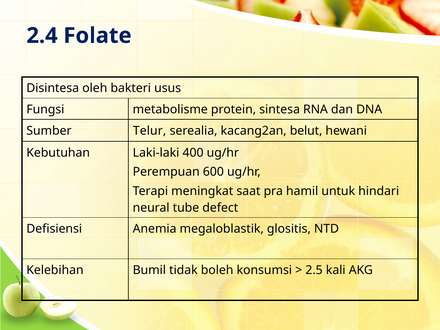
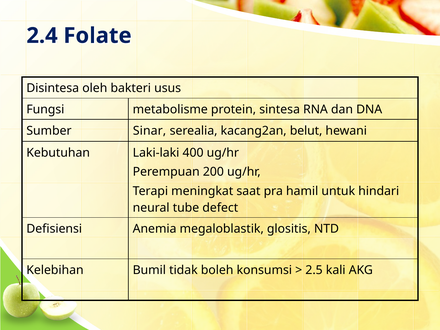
Telur: Telur -> Sinar (150, 131)
600: 600 -> 200 (213, 172)
